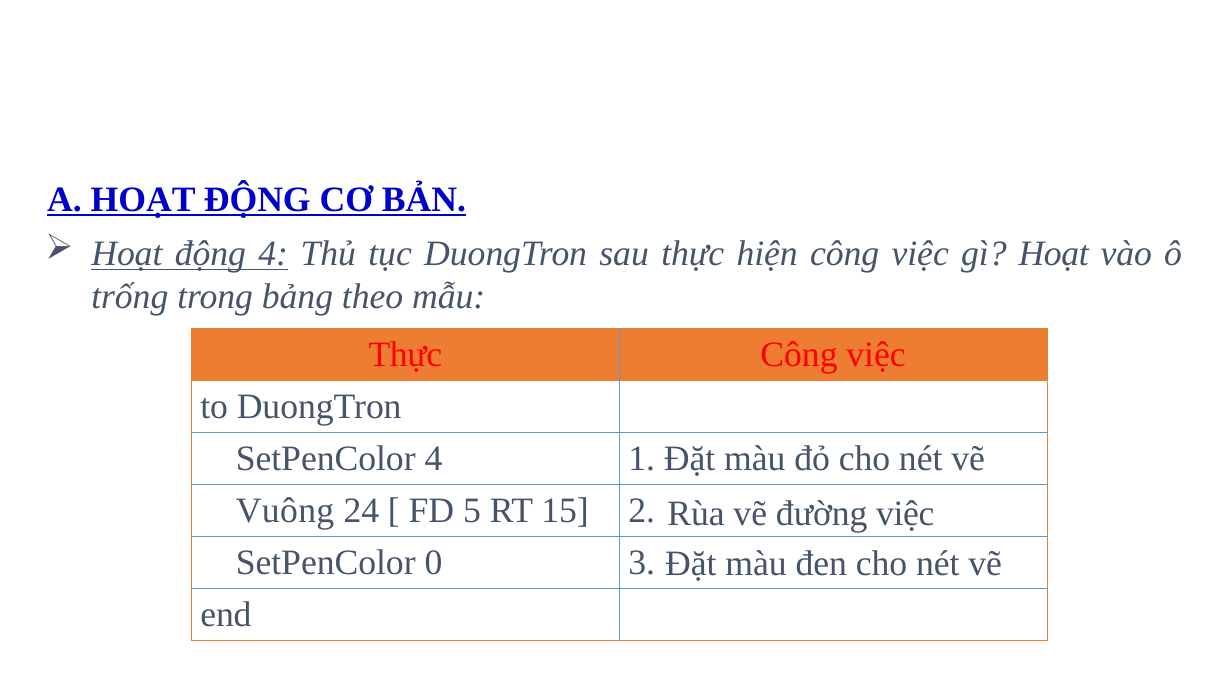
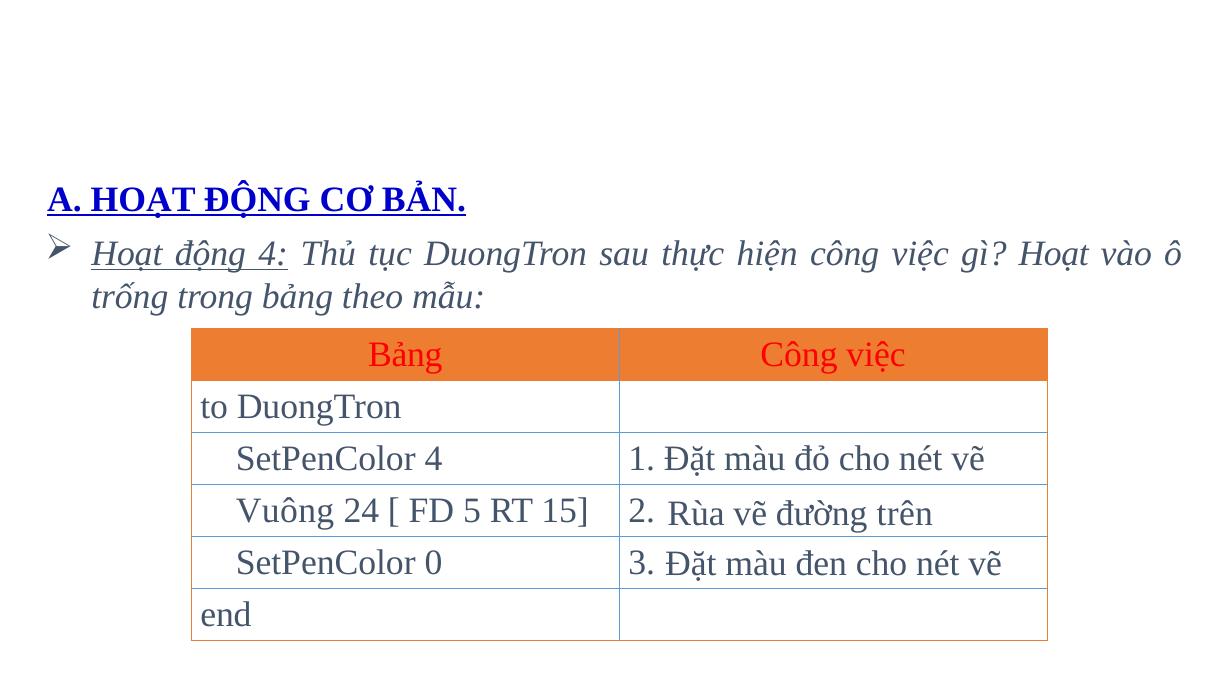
Thực: Thực -> Bảng (405, 355)
đường việc: việc -> trên (905, 514)
